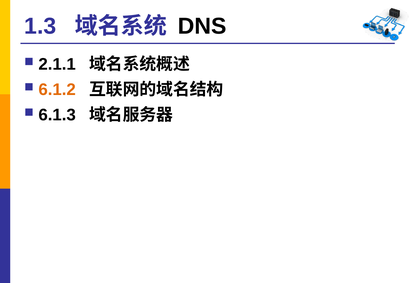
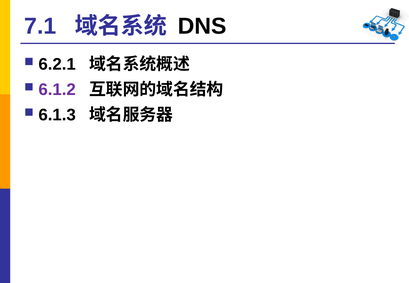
1.3: 1.3 -> 7.1 (40, 26)
2.1.1: 2.1.1 -> 6.2.1 (57, 64)
6.1.2 colour: orange -> purple (57, 90)
